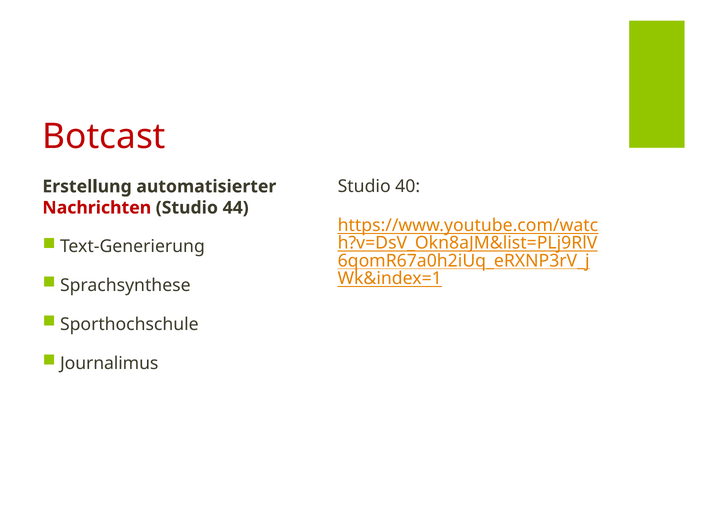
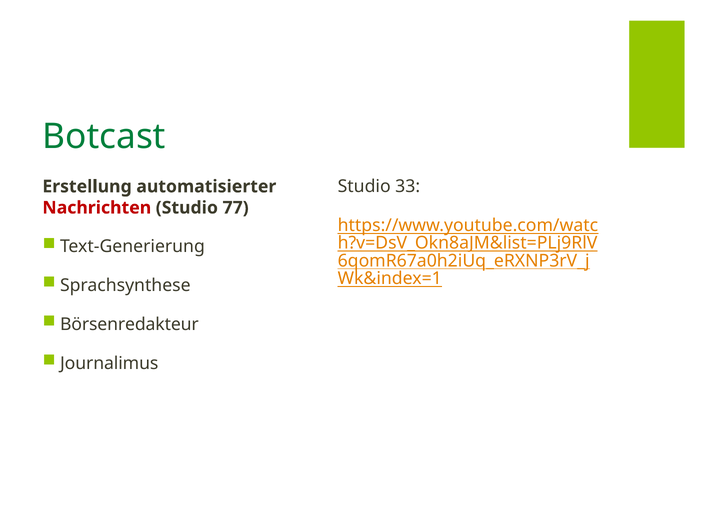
Botcast colour: red -> green (104, 137)
40: 40 -> 33 (408, 186)
44: 44 -> 77 (236, 208)
Sporthochschule: Sporthochschule -> Börsenredakteur (129, 324)
